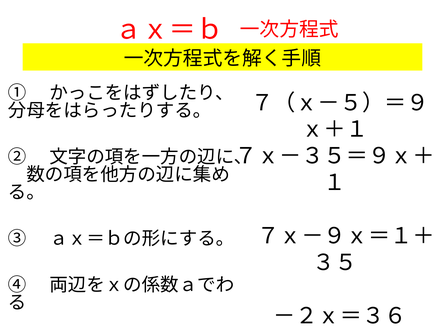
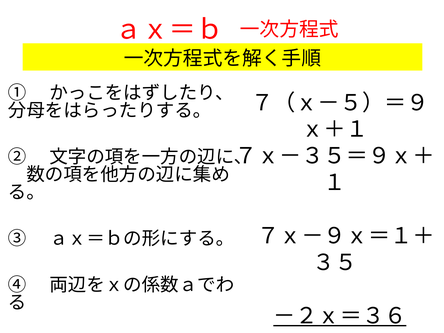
－２ｘ＝３６ underline: none -> present (340, 316)
